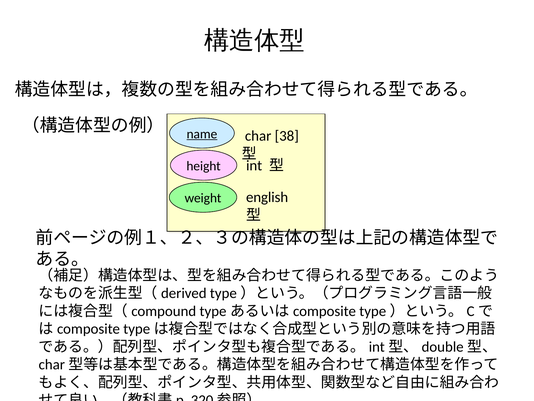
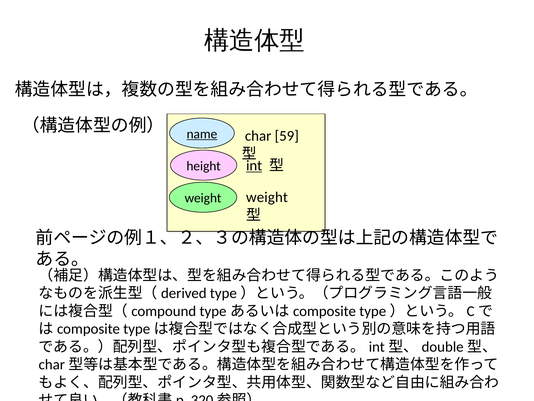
38: 38 -> 59 (287, 136)
int underline: none -> present (254, 165)
english: english -> weight (267, 197)
